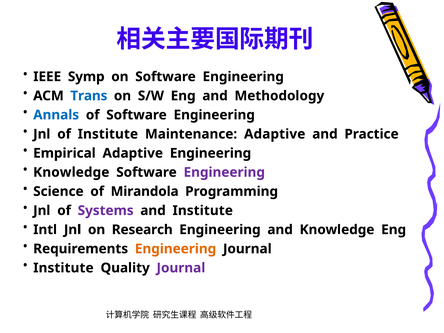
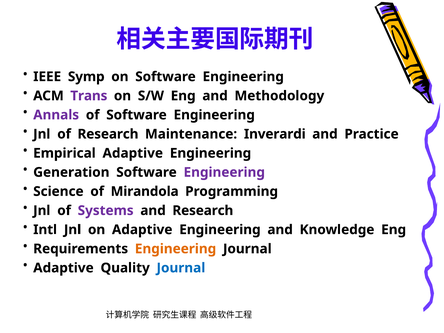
Trans colour: blue -> purple (89, 96)
Annals colour: blue -> purple (56, 115)
of Institute: Institute -> Research (108, 134)
Maintenance Adaptive: Adaptive -> Inverardi (275, 134)
Knowledge: Knowledge -> Generation (71, 172)
and Institute: Institute -> Research (203, 211)
on Research: Research -> Adaptive (142, 230)
Institute: Institute -> Adaptive (63, 268)
Journal colour: purple -> blue (181, 268)
